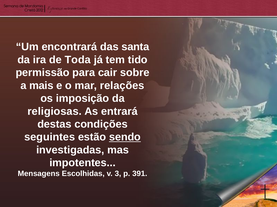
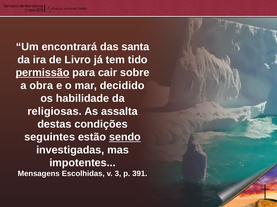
Toda: Toda -> Livro (78, 60)
permissão underline: none -> present (42, 73)
mais: mais -> obra (41, 86)
relações: relações -> decidido (122, 86)
imposição: imposição -> habilidade (83, 99)
entrará: entrará -> assalta (119, 112)
